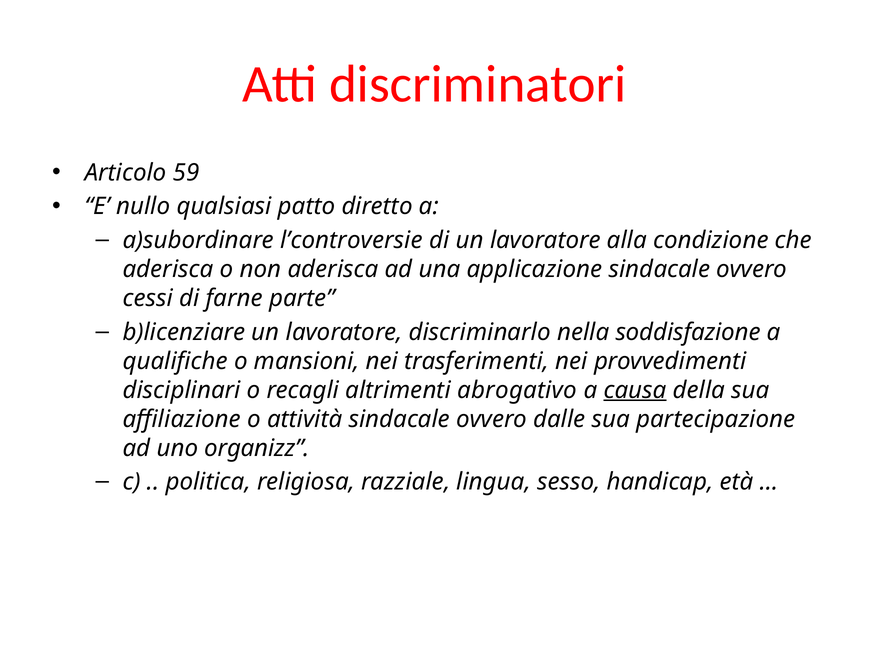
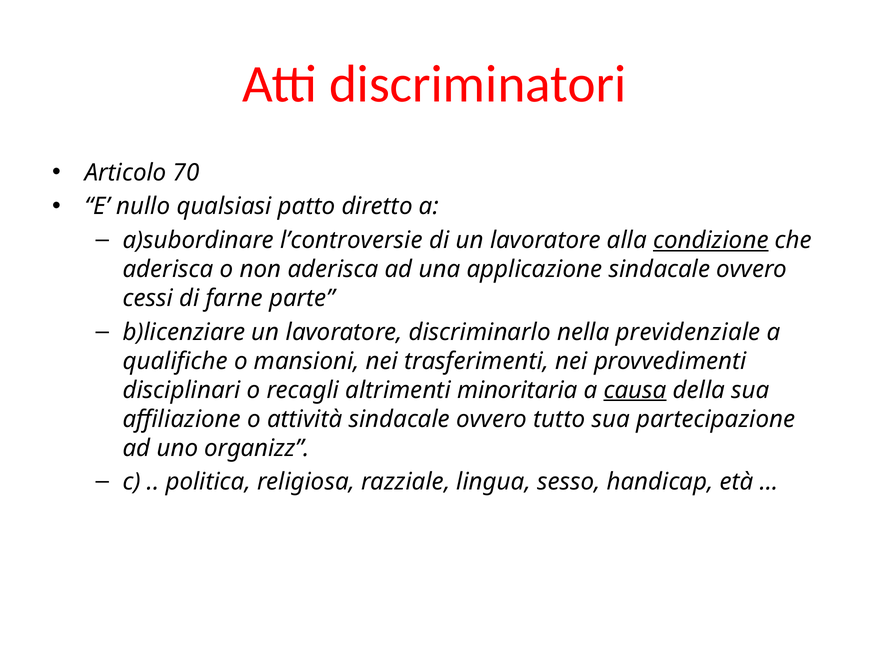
59: 59 -> 70 (186, 173)
condizione underline: none -> present (711, 240)
soddisfazione: soddisfazione -> previdenziale (688, 332)
abrogativo: abrogativo -> minoritaria (517, 390)
dalle: dalle -> tutto (559, 419)
